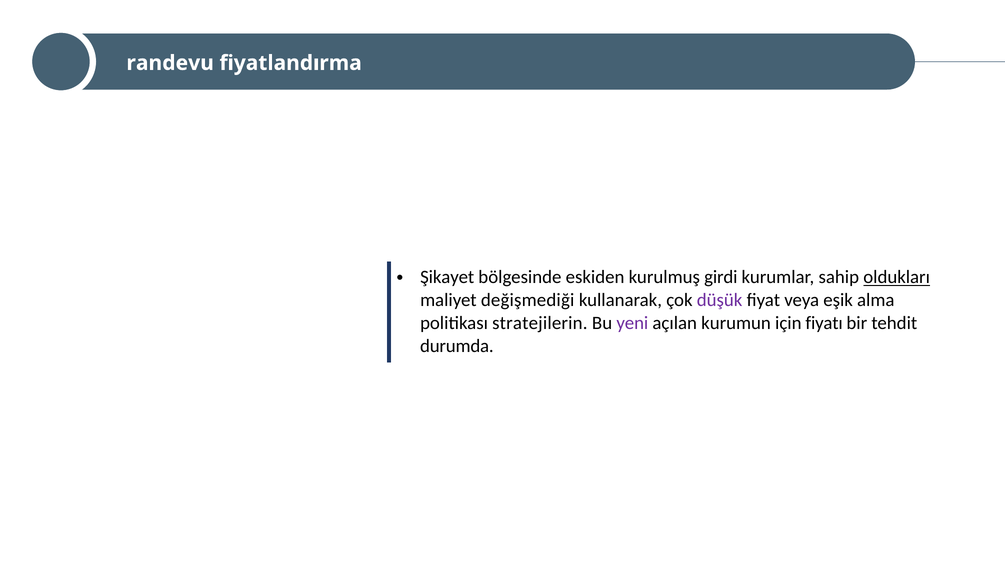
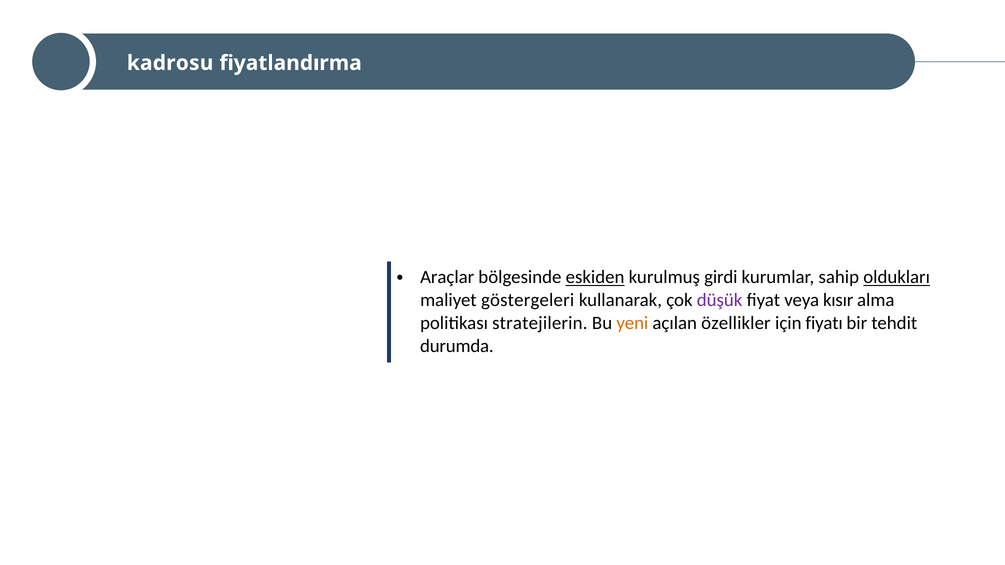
randevu: randevu -> kadrosu (170, 63)
Şikayet: Şikayet -> Araçlar (447, 277)
eskiden underline: none -> present (595, 277)
değişmediği: değişmediği -> göstergeleri (528, 300)
eşik: eşik -> kısır (838, 300)
yeni colour: purple -> orange (632, 323)
kurumun: kurumun -> özellikler (736, 323)
